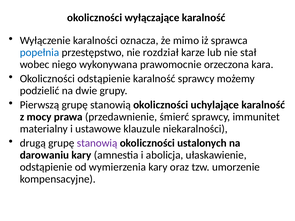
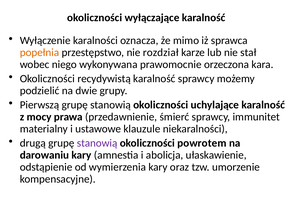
popełnia colour: blue -> orange (39, 52)
Okoliczności odstąpienie: odstąpienie -> recydywistą (104, 79)
ustalonych: ustalonych -> powrotem (202, 143)
